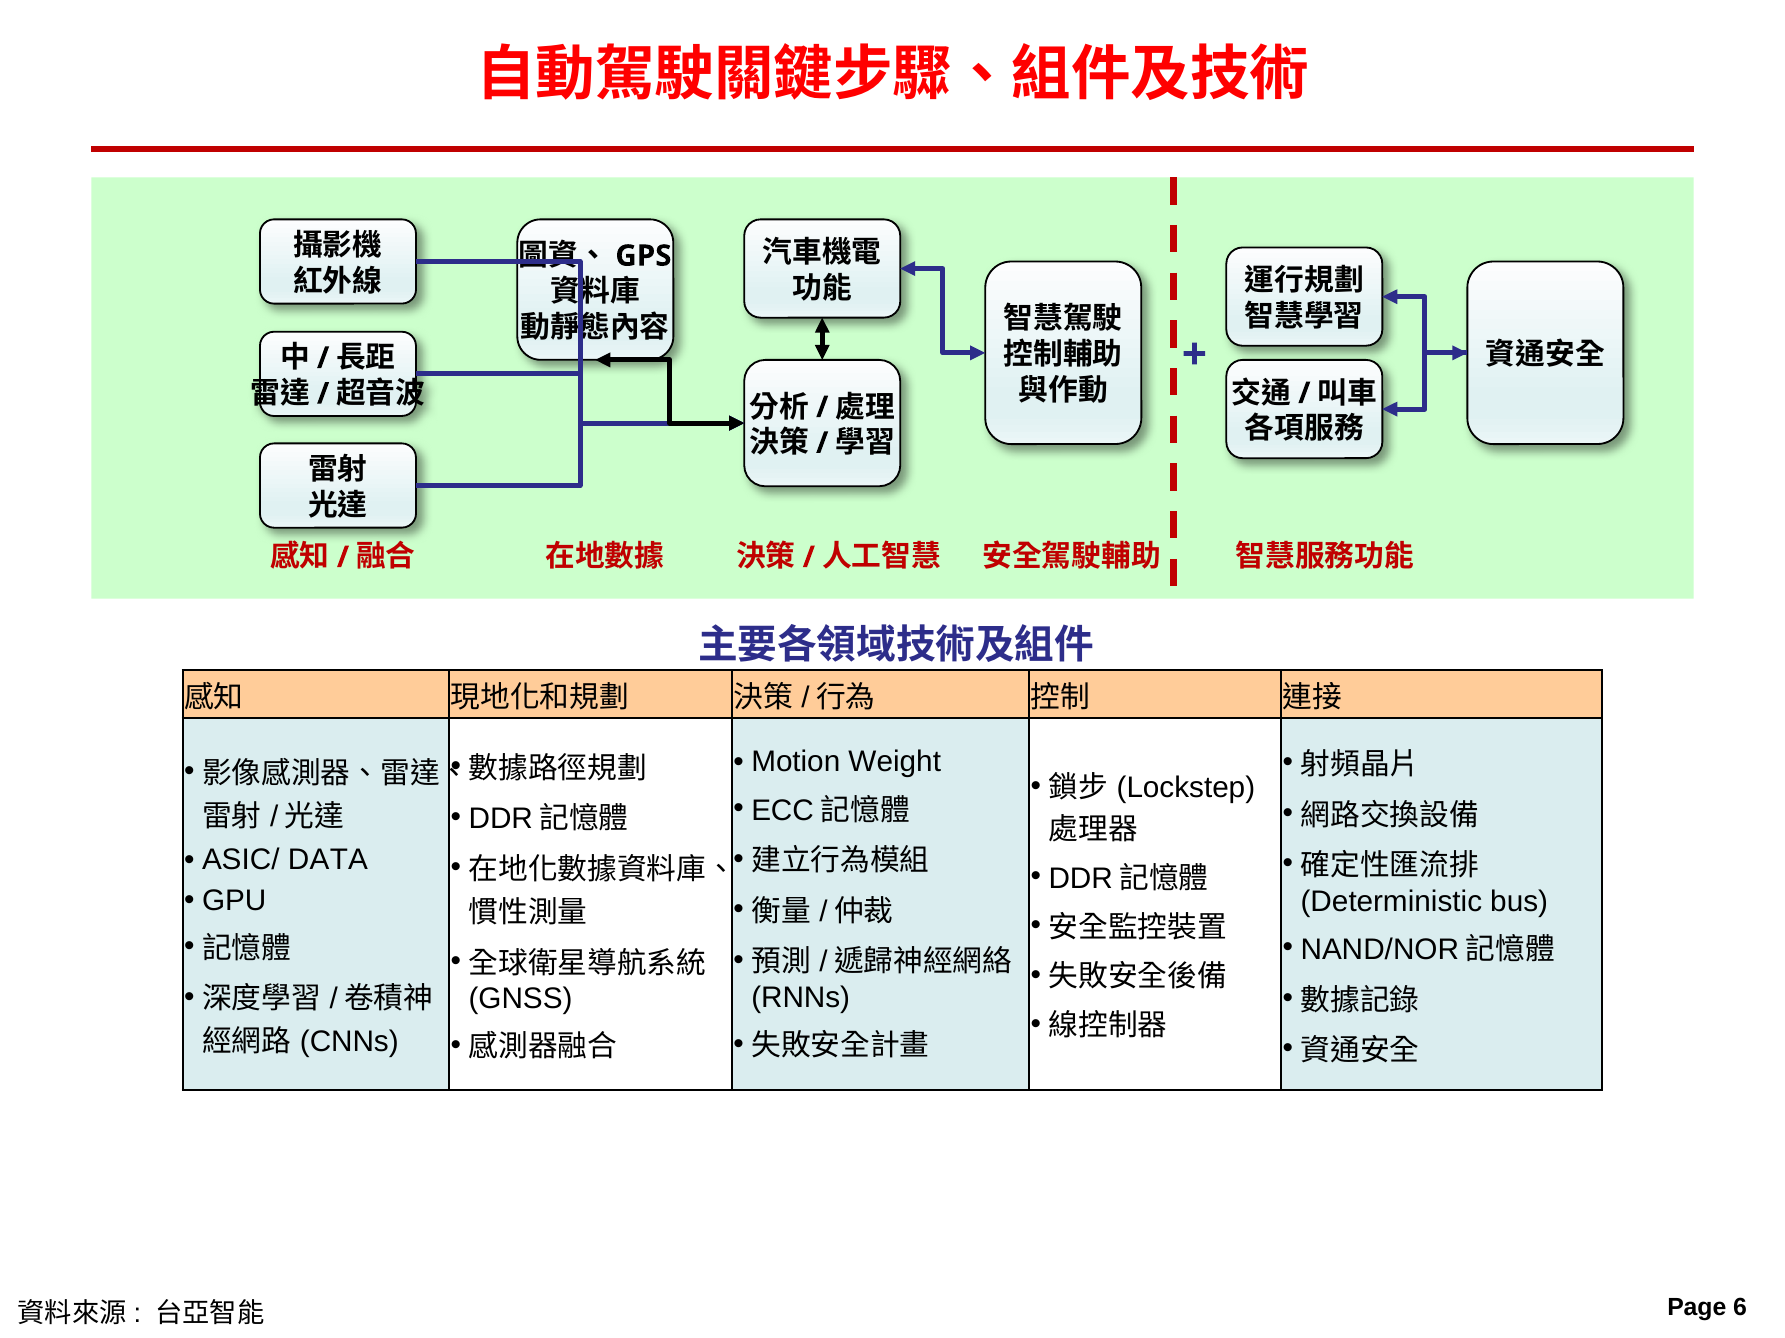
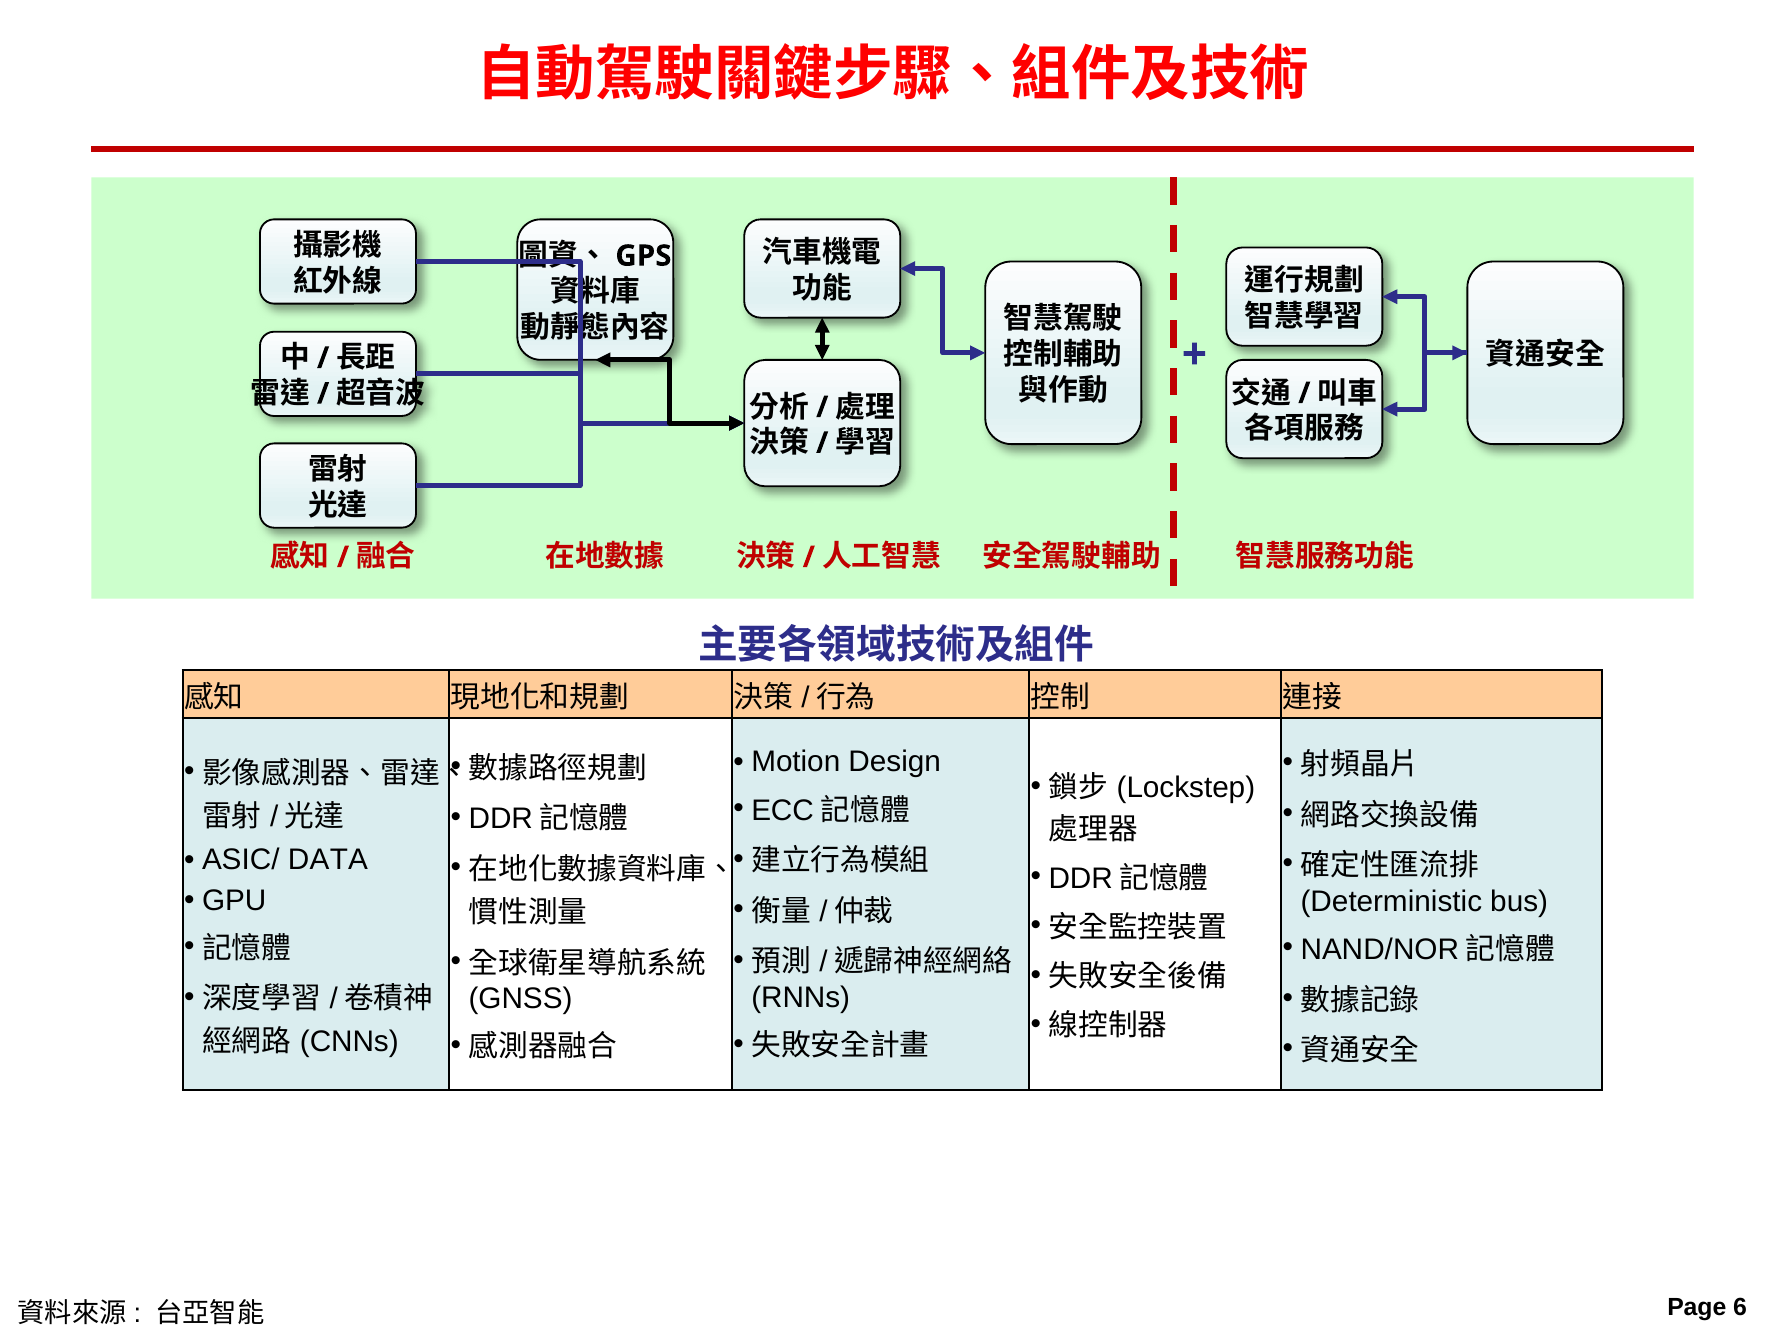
Weight: Weight -> Design (895, 763)
